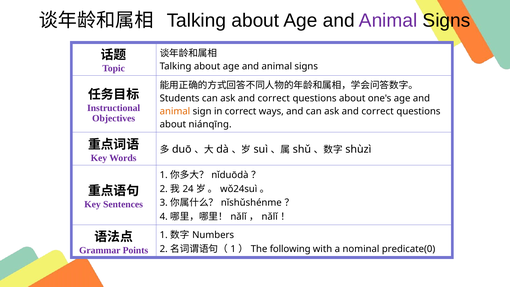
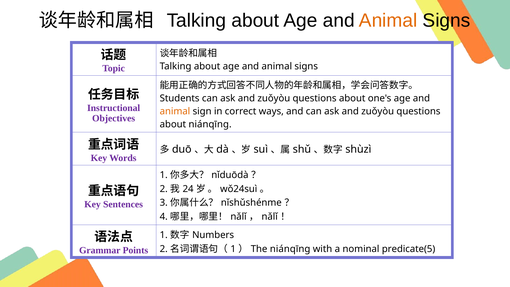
Animal colour: purple -> orange (388, 21)
correct: correct -> zuǒyòu (274, 98)
correct: correct -> zuǒyòu (378, 111)
following: following -> niánqīng (290, 249)
predicate(0: predicate(0 -> predicate(5 (409, 249)
